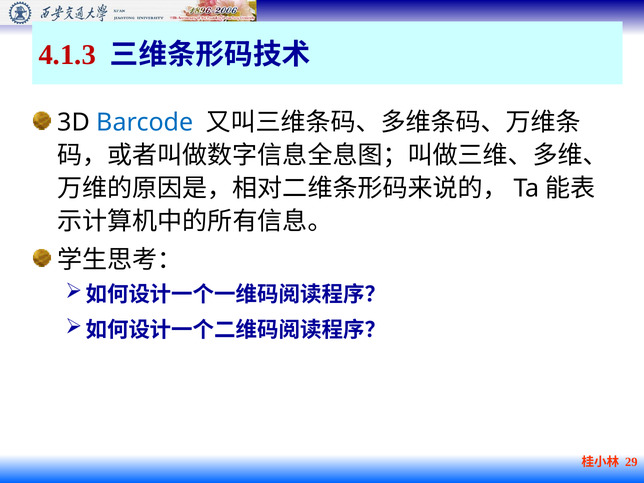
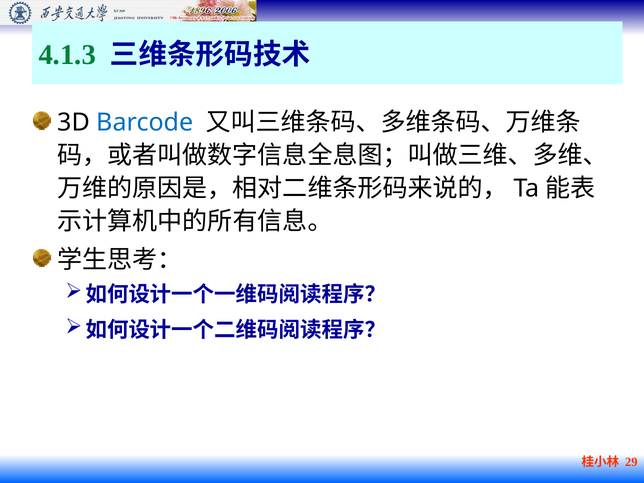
4.1.3 colour: red -> green (67, 55)
